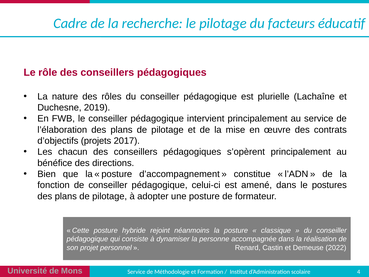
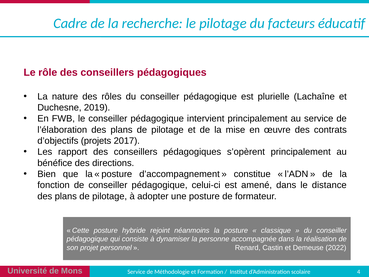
chacun: chacun -> rapport (73, 152)
postures: postures -> distance (329, 185)
